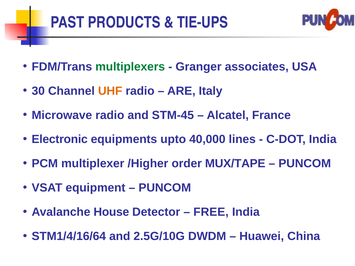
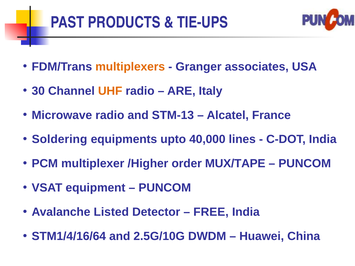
multiplexers colour: green -> orange (130, 67)
STM-45: STM-45 -> STM-13 (173, 115)
Electronic: Electronic -> Soldering (60, 139)
House: House -> Listed (111, 212)
